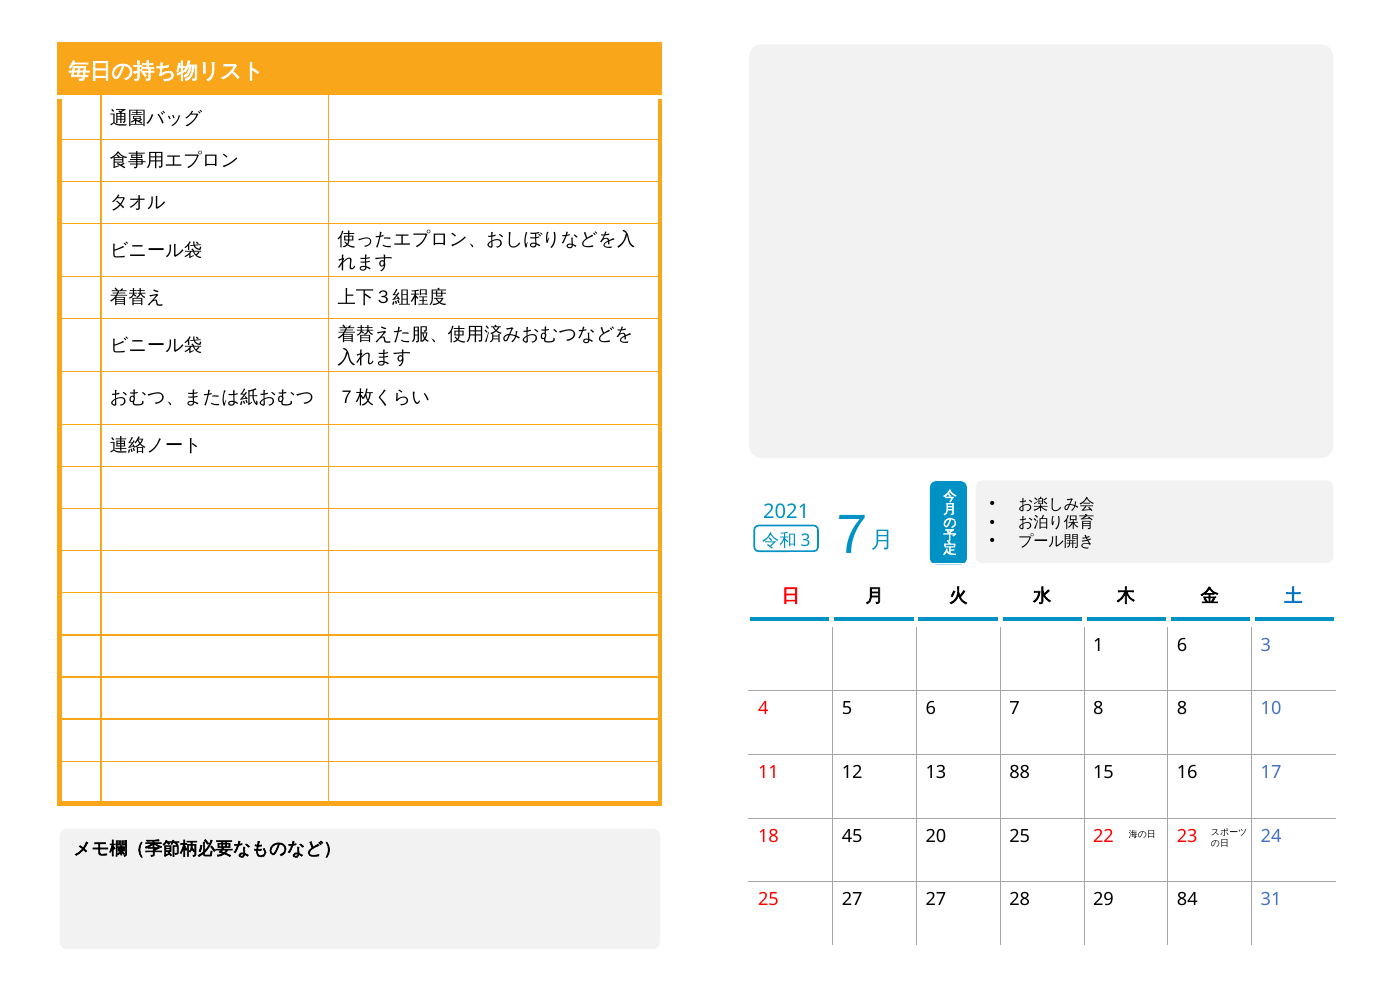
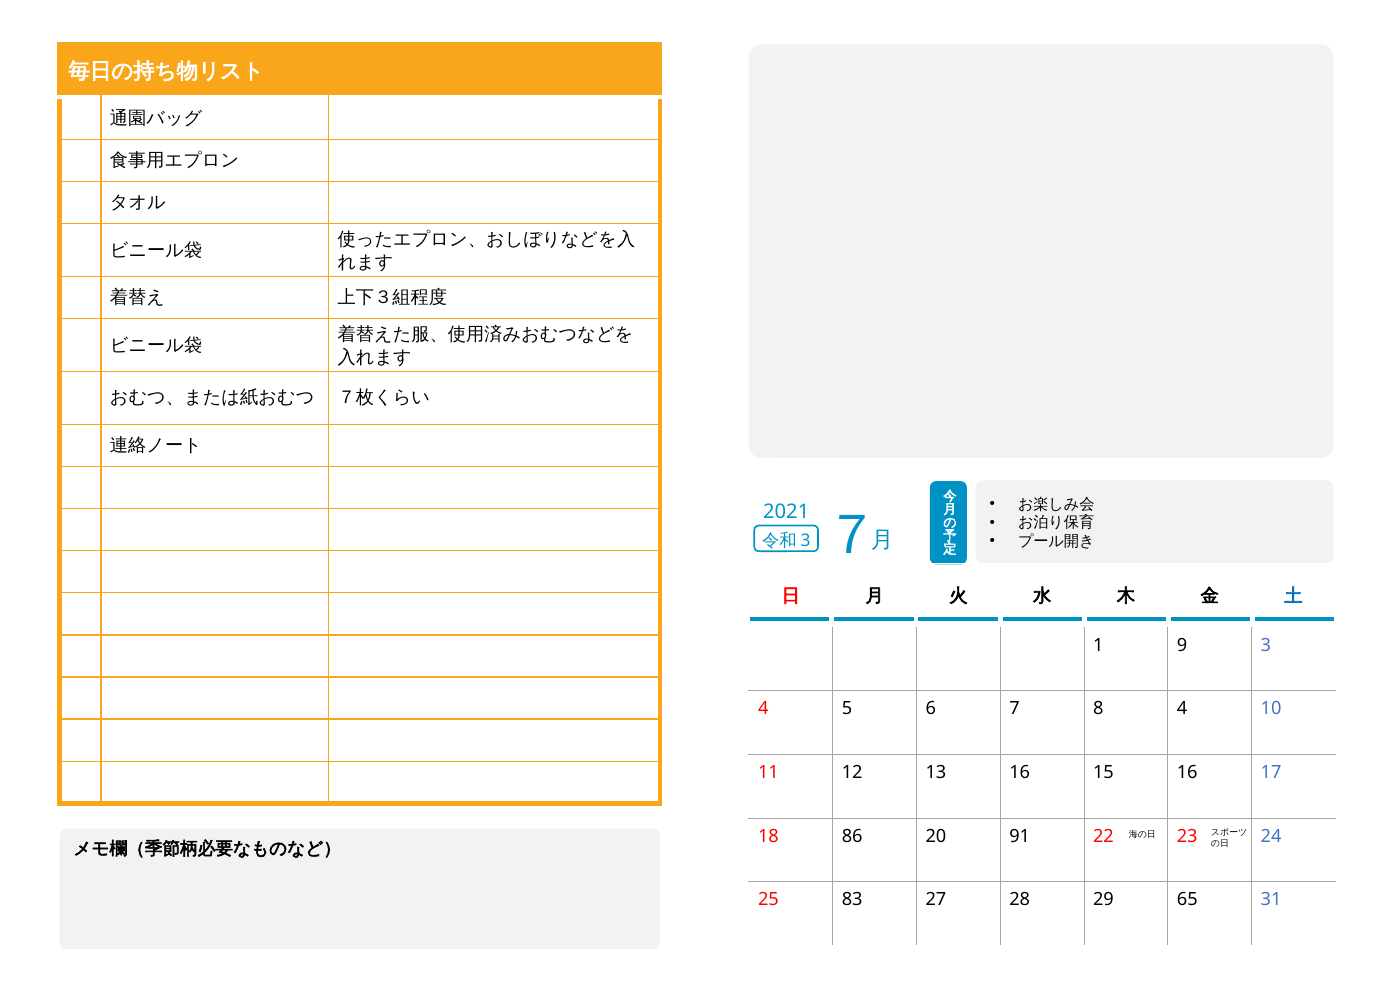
1 6: 6 -> 9 (1182, 645)
8 8: 8 -> 4 (1182, 709)
13 88: 88 -> 16 (1020, 772)
45: 45 -> 86 (852, 836)
20 25: 25 -> 91 (1020, 836)
25 27: 27 -> 83 (852, 900)
84: 84 -> 65 (1187, 900)
